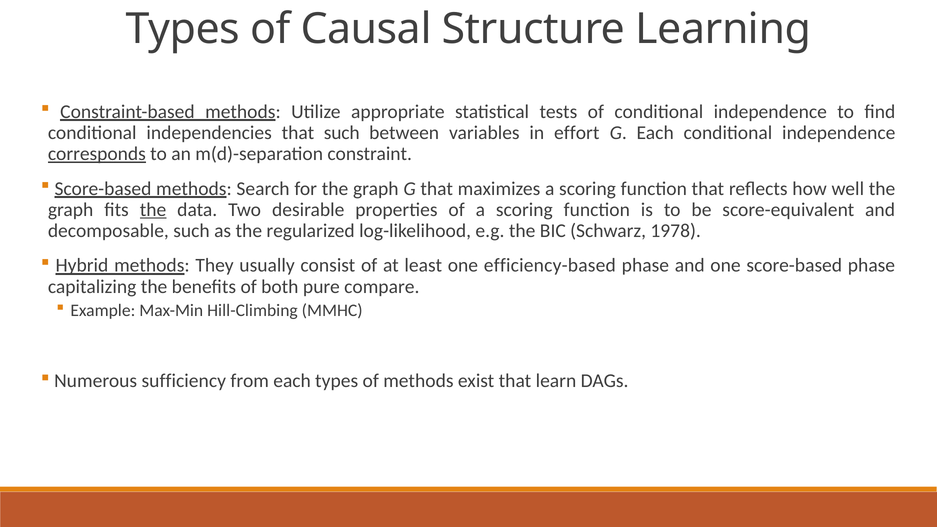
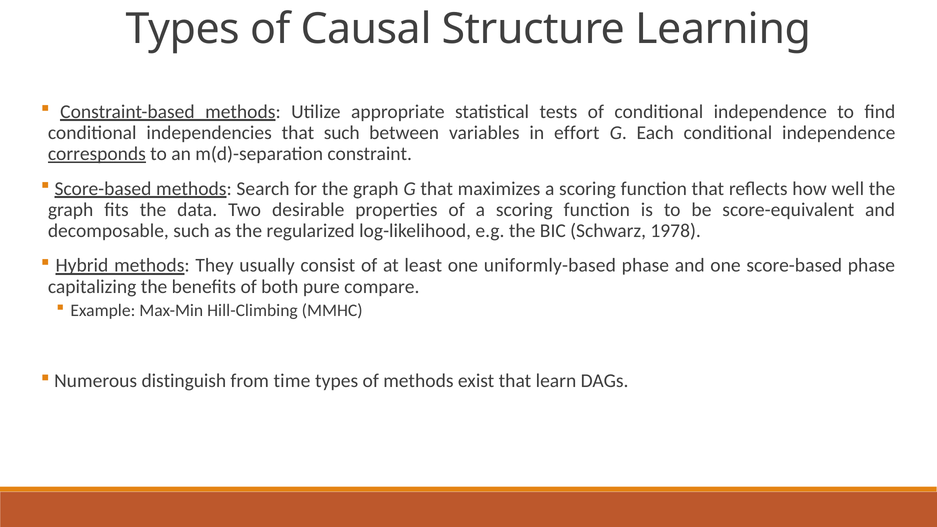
the underline: present -> none (153, 210)
efficiency-based: efficiency-based -> uniformly-based (550, 266)
sufficiency: sufficiency -> distinguish (184, 381)
from each: each -> time (292, 381)
